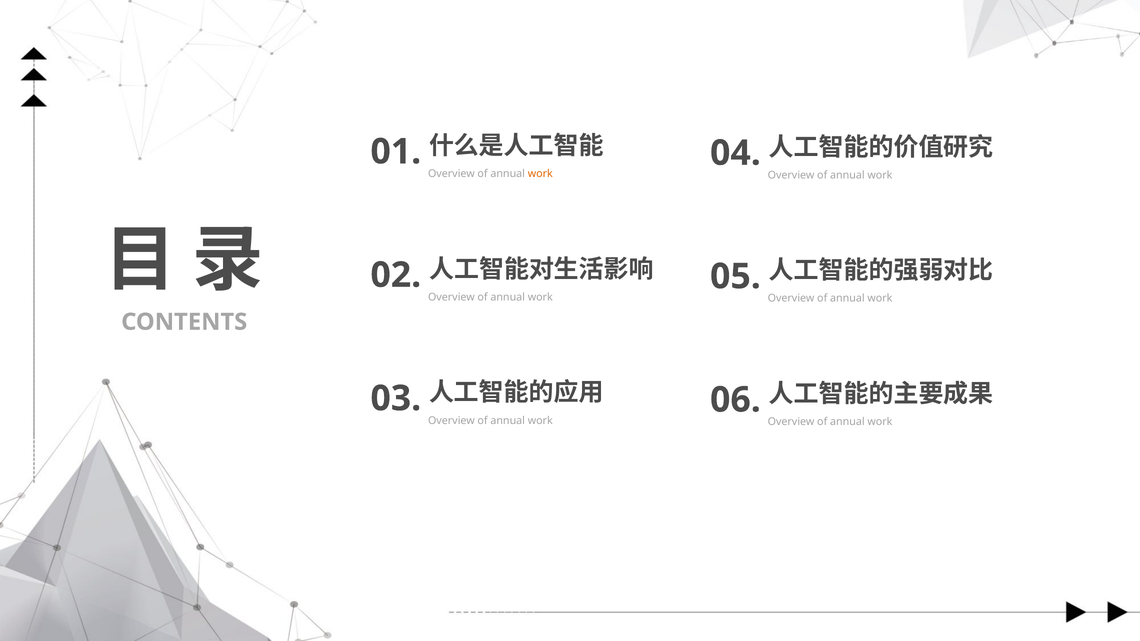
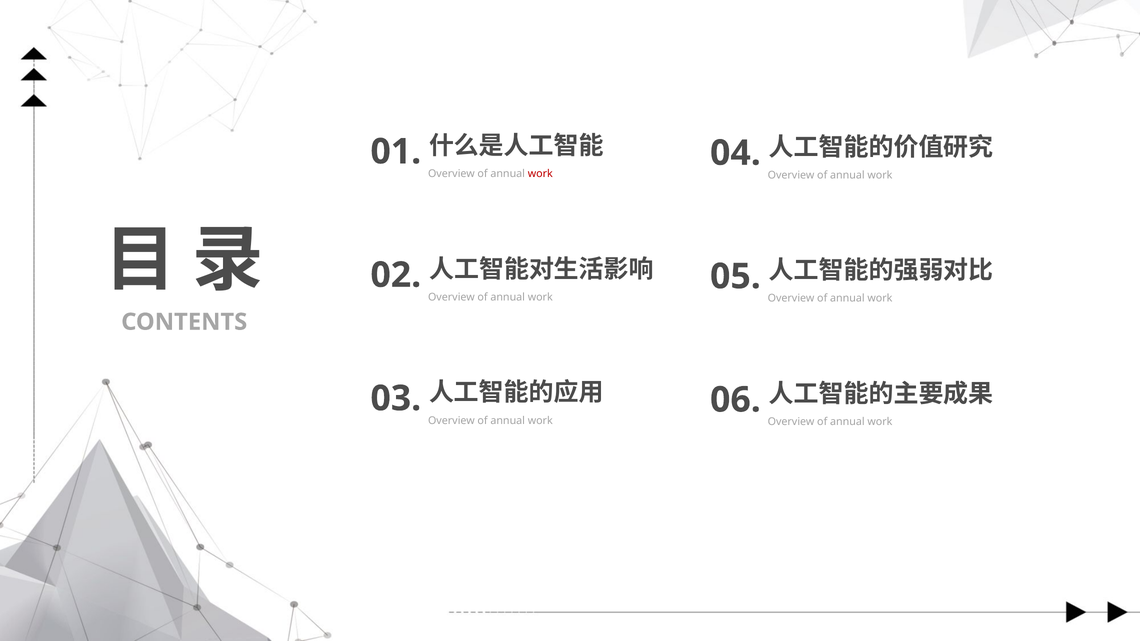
work colour: orange -> red (540, 174)
